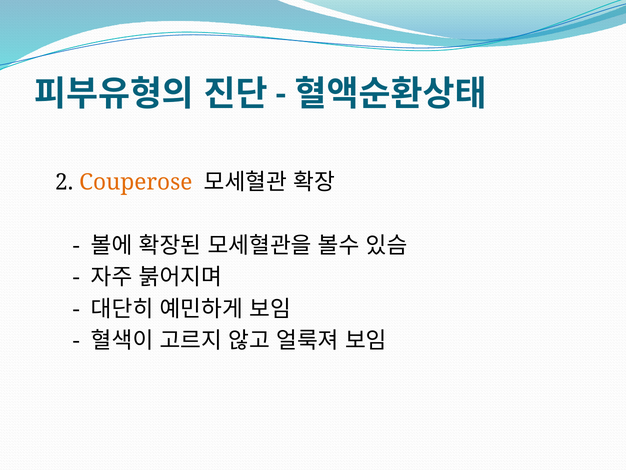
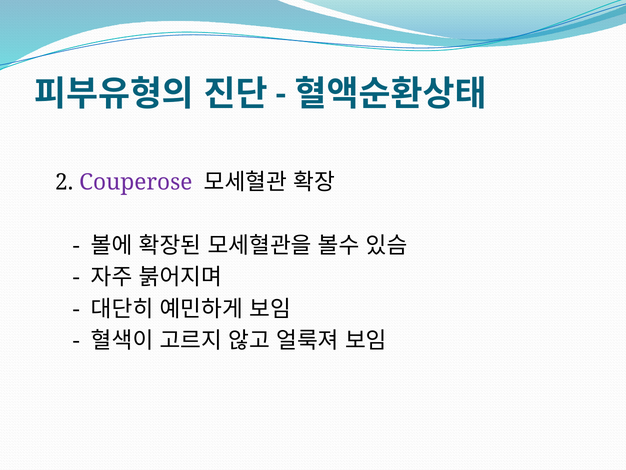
Couperose colour: orange -> purple (136, 182)
